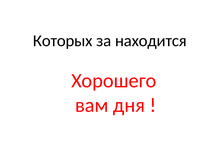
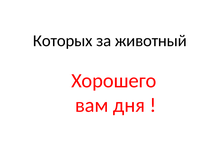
находится: находится -> животный (151, 41)
